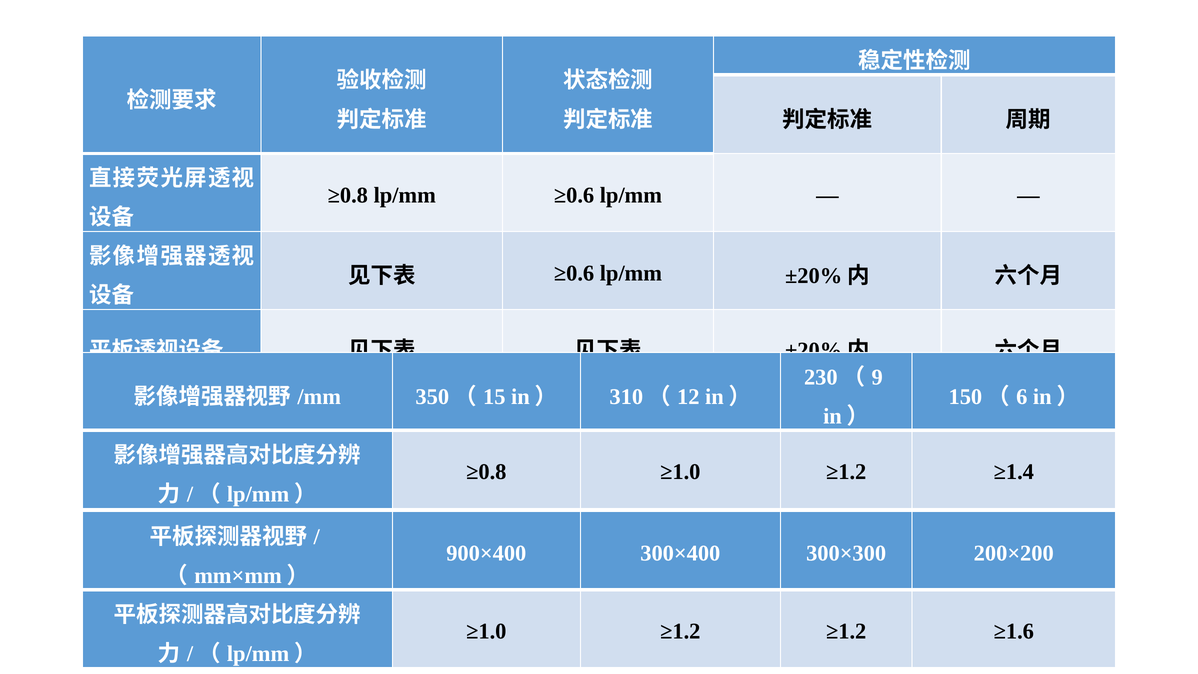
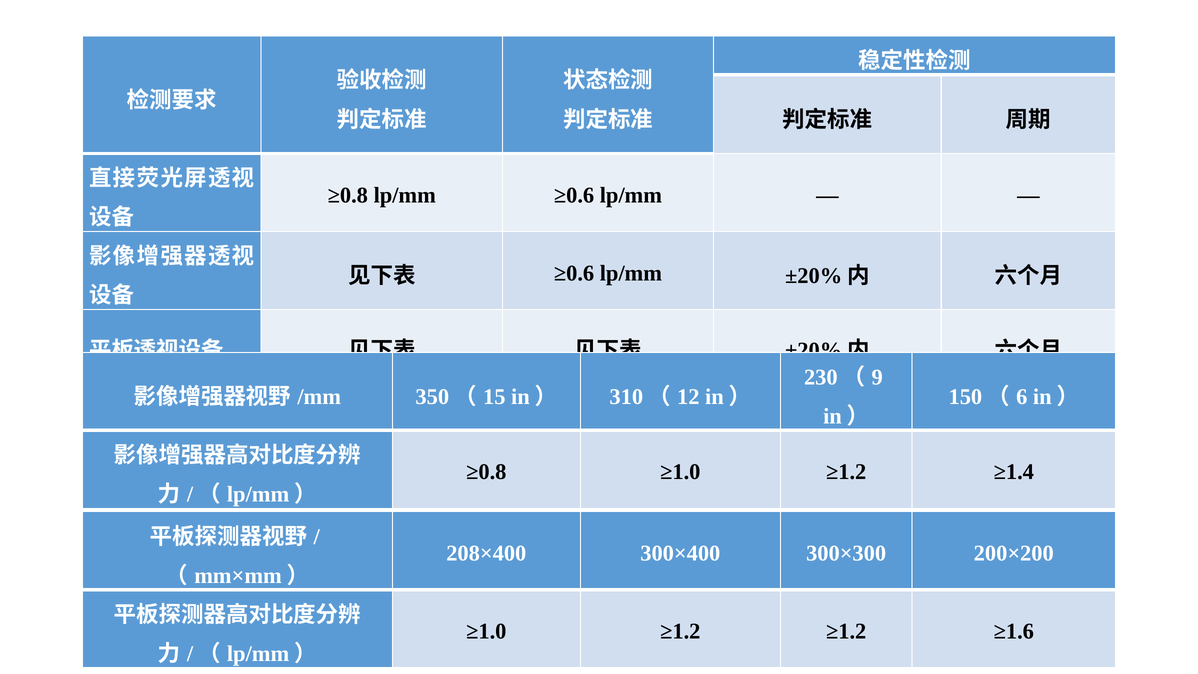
900×400: 900×400 -> 208×400 (486, 553)
